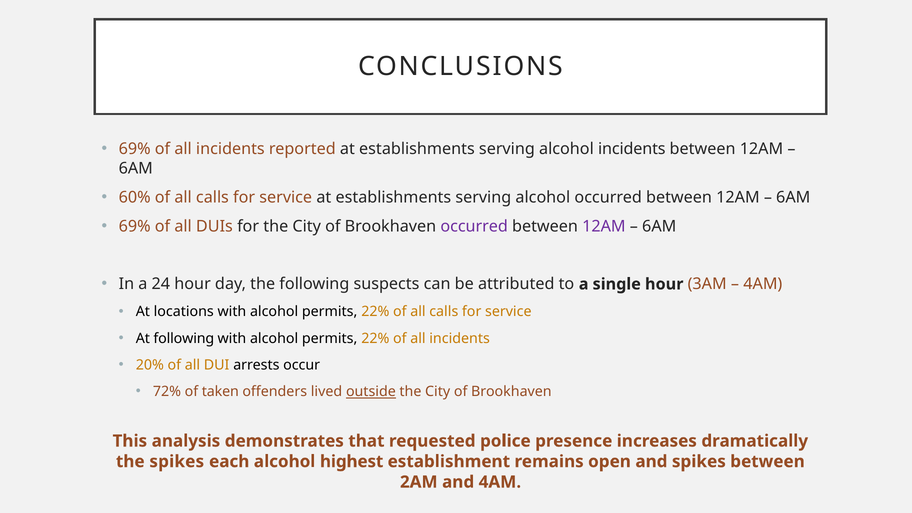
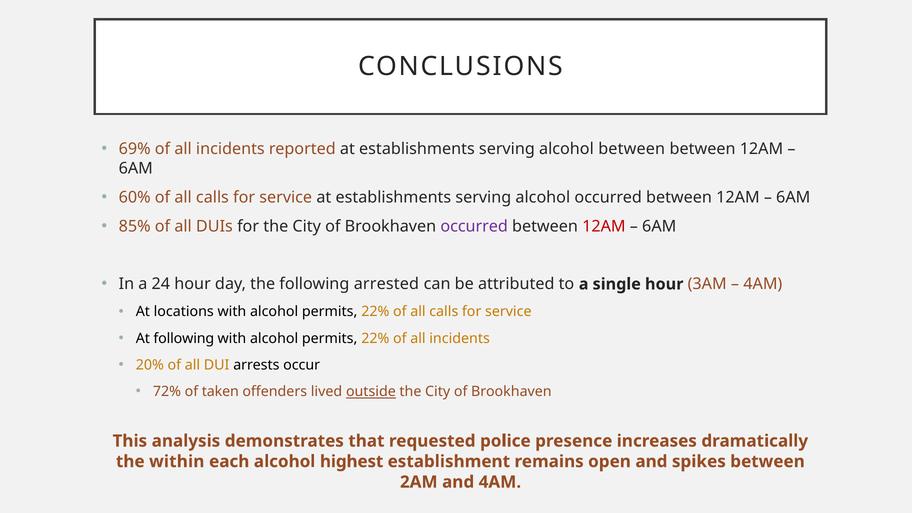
alcohol incidents: incidents -> between (632, 149)
69%: 69% -> 85% (135, 226)
12AM colour: purple -> red (604, 226)
suspects: suspects -> arrested (386, 284)
the spikes: spikes -> within (177, 462)
